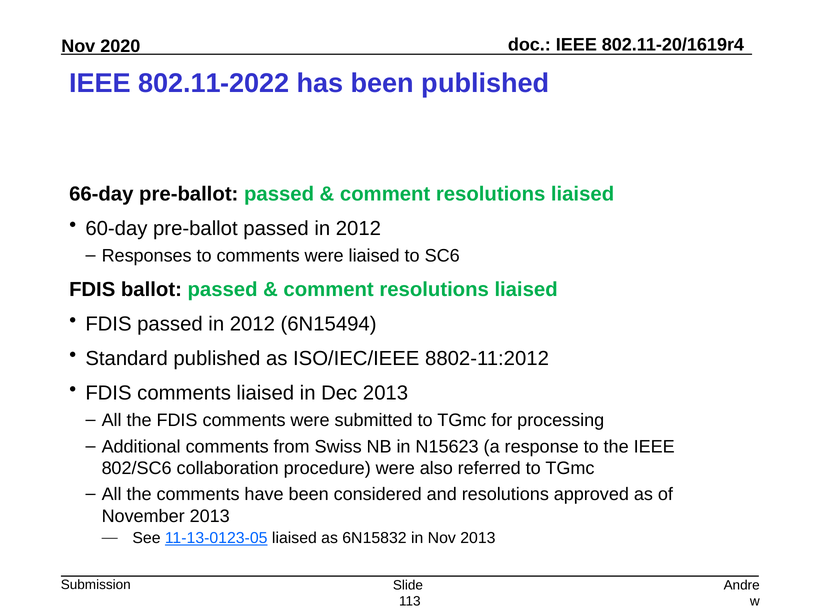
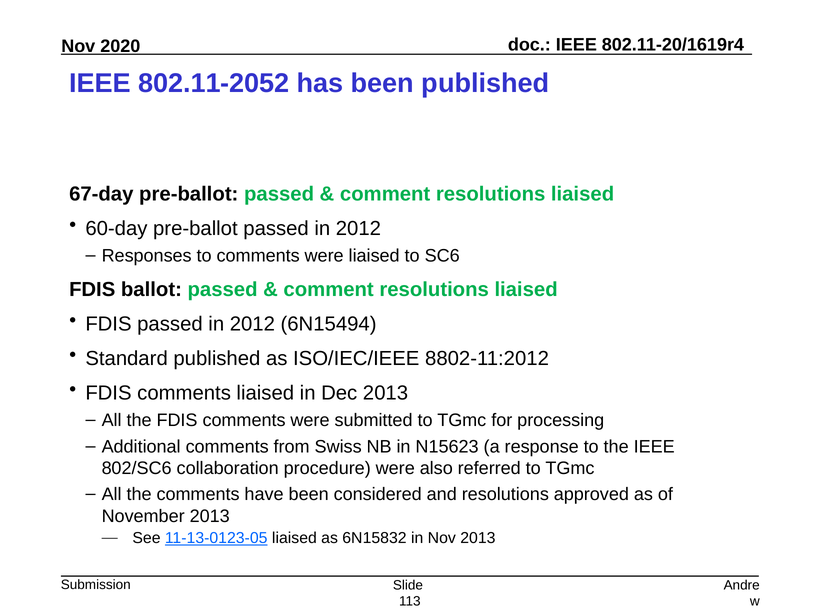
802.11-2022: 802.11-2022 -> 802.11-2052 (214, 83)
66-day: 66-day -> 67-day (101, 194)
